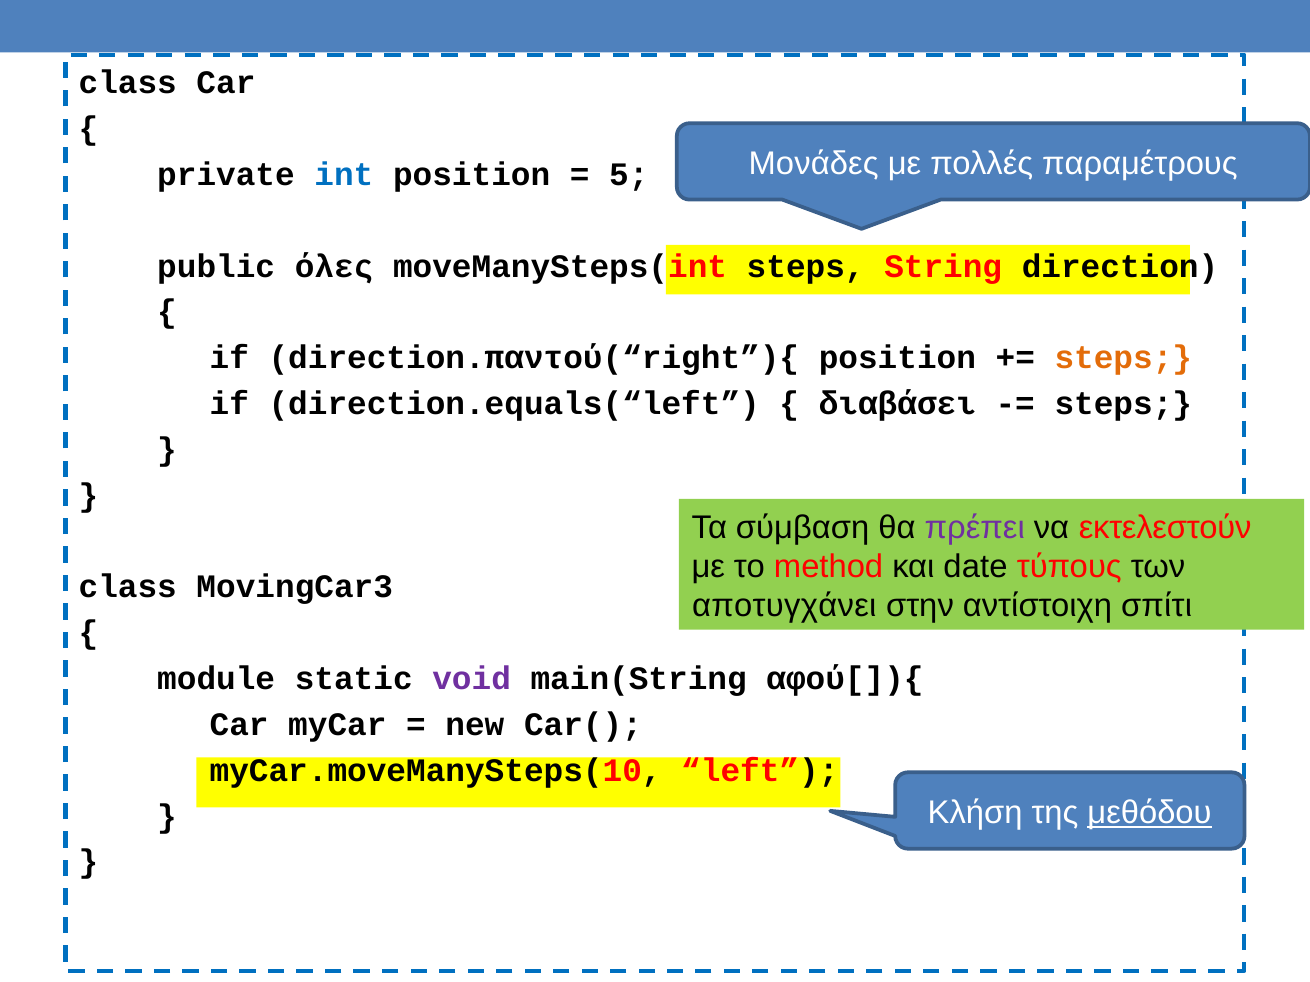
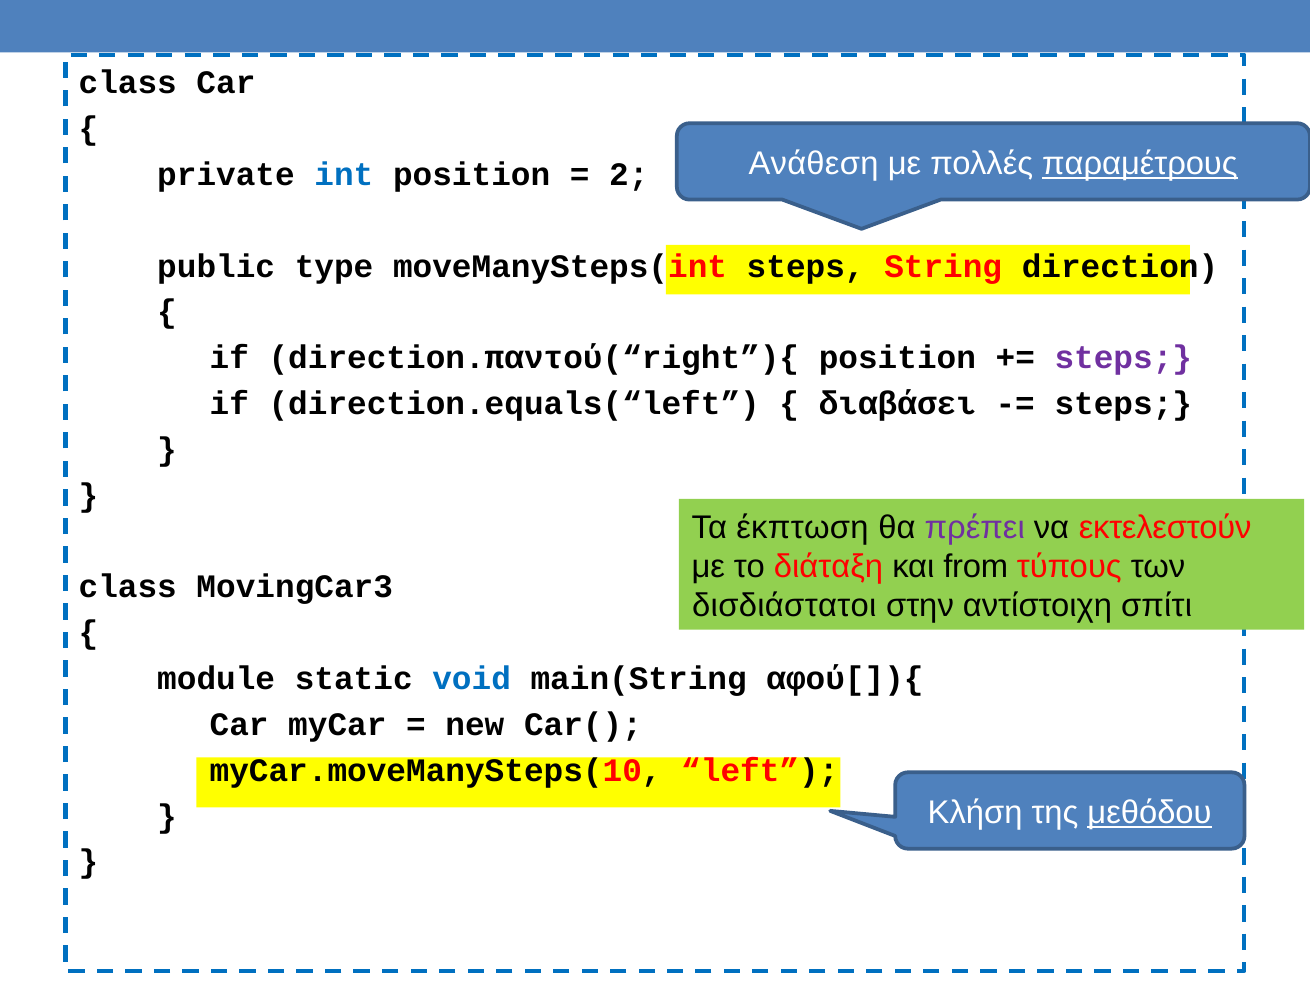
Μονάδες: Μονάδες -> Ανάθεση (814, 164)
παραμέτρους underline: none -> present (1140, 164)
5: 5 -> 2 (629, 175)
όλες: όλες -> type (334, 266)
steps colour: orange -> purple (1123, 358)
σύμβαση: σύμβαση -> έκπτωση (803, 528)
method: method -> διάταξη (829, 567)
date: date -> from (976, 567)
αποτυγχάνει: αποτυγχάνει -> δισδιάστατοι (784, 606)
void colour: purple -> blue (472, 679)
